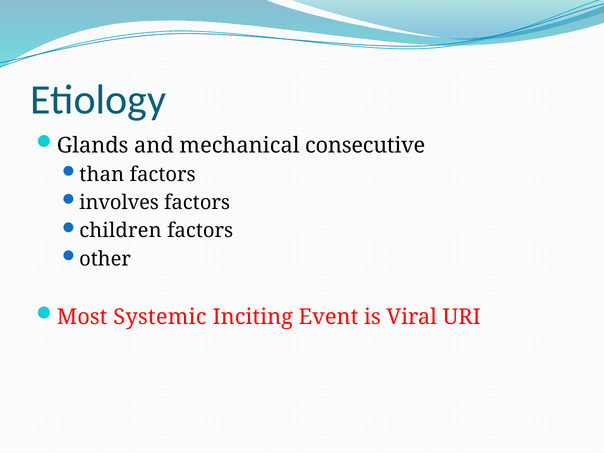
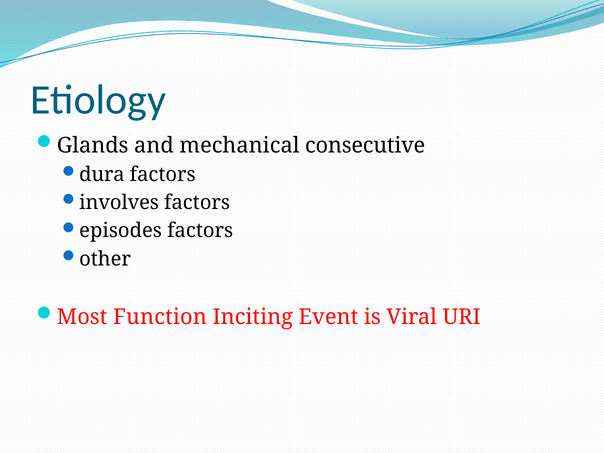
than: than -> dura (102, 174)
children: children -> episodes (121, 231)
Systemic: Systemic -> Function (160, 317)
